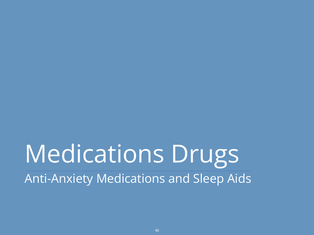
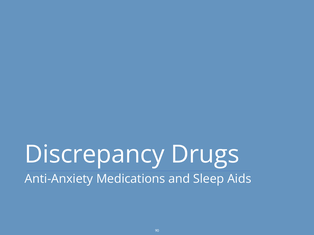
Medications: Medications -> Discrepancy (95, 155)
